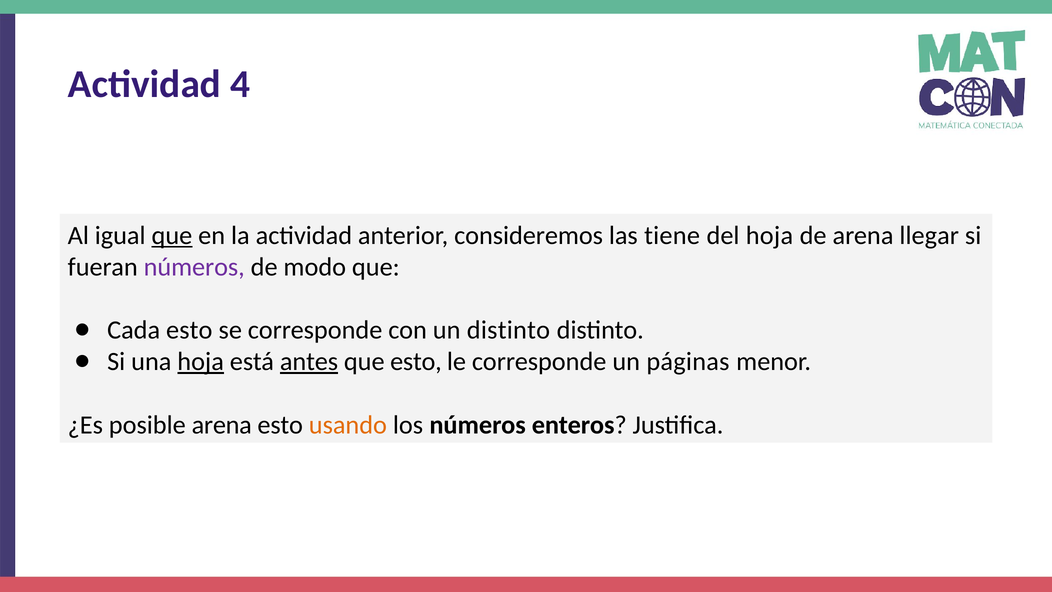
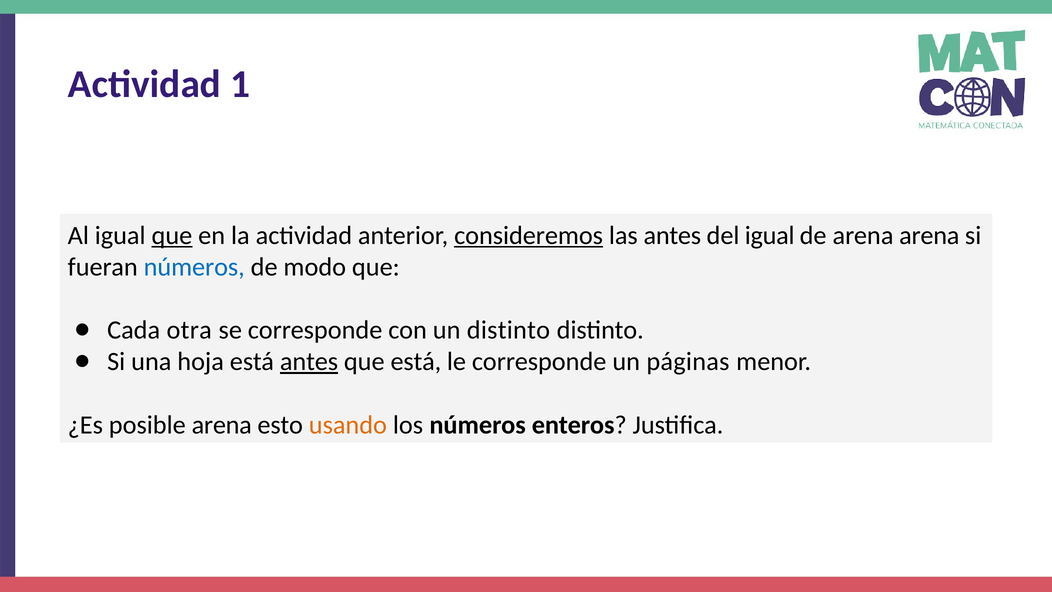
4: 4 -> 1 (240, 84)
consideremos underline: none -> present (529, 235)
las tiene: tiene -> antes (672, 235)
del hoja: hoja -> igual (770, 235)
arena llegar: llegar -> arena (929, 235)
números colour: purple -> blue (194, 267)
Cada esto: esto -> otra (189, 330)
hoja underline: present -> none (201, 362)
que esto: esto -> está (416, 362)
